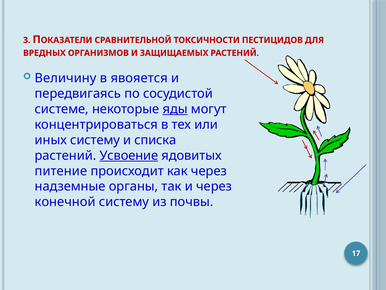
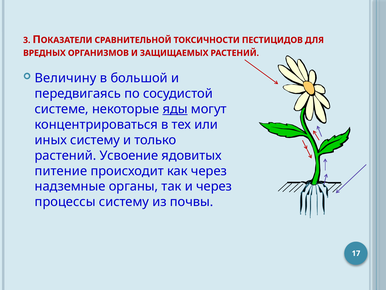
явояется: явояется -> большой (139, 78)
списка: списка -> только (155, 140)
Усвоение underline: present -> none (129, 155)
конечной: конечной -> процессы (65, 202)
